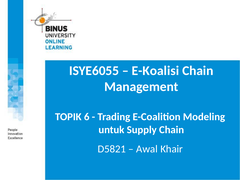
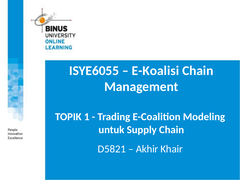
6: 6 -> 1 (87, 117)
Awal: Awal -> Akhir (147, 149)
